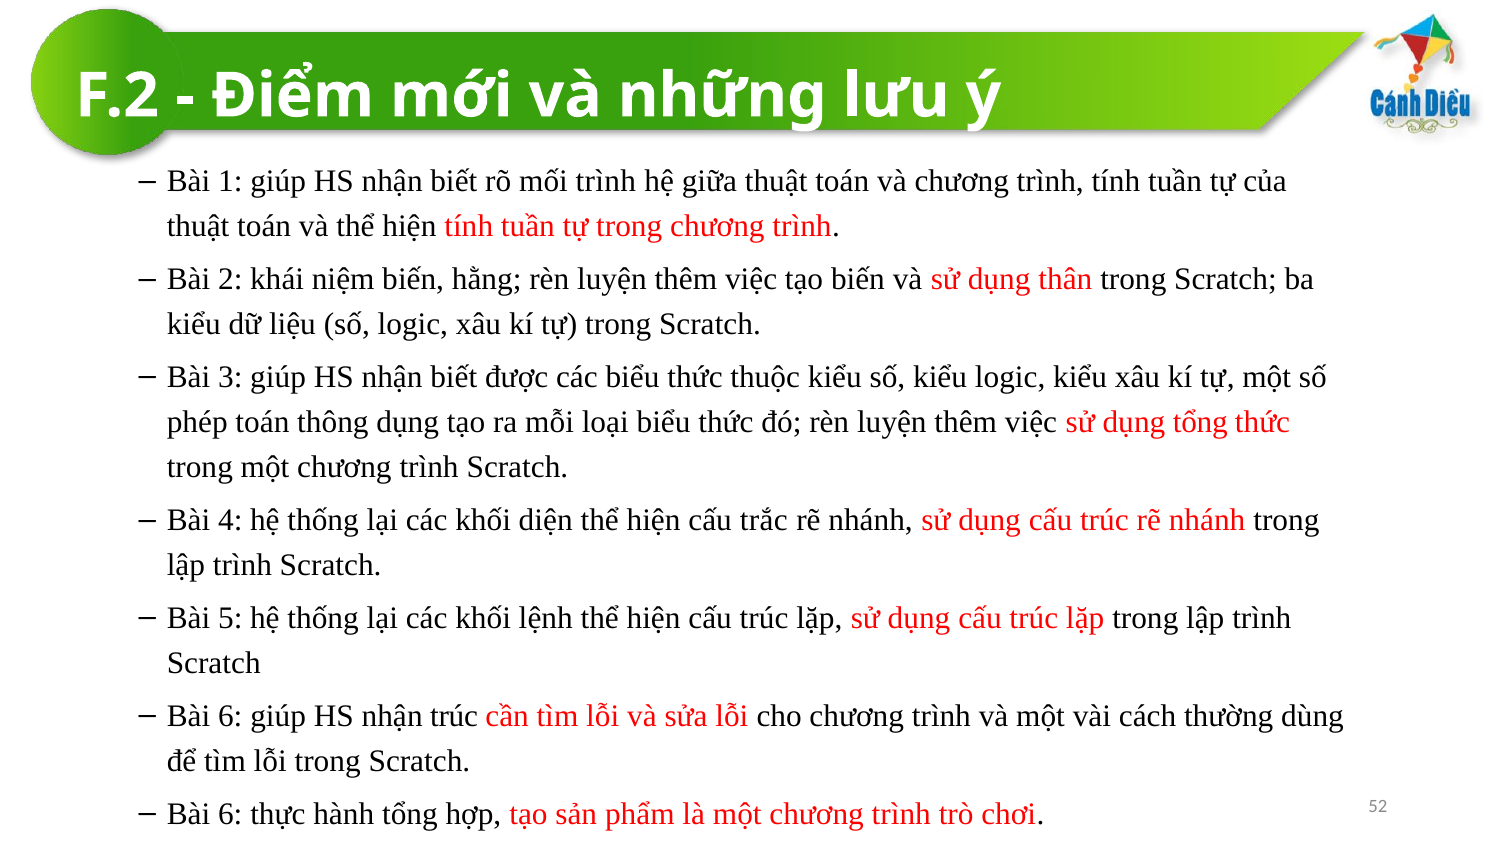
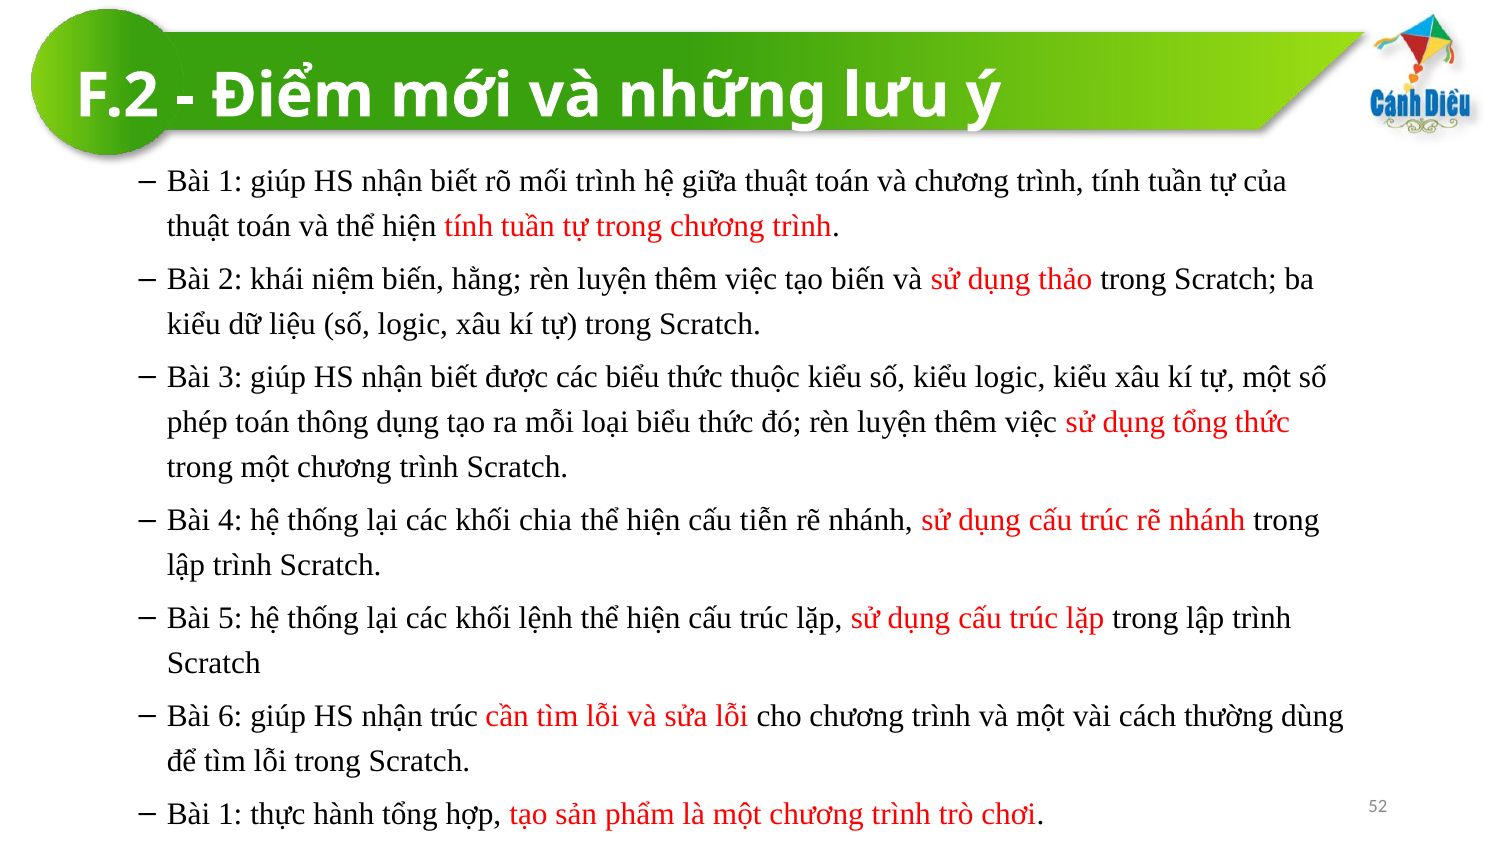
thân: thân -> thảo (1065, 279)
diện: diện -> chia (546, 520)
trắc: trắc -> tiễn (764, 520)
6: 6 -> 1 (230, 814)
